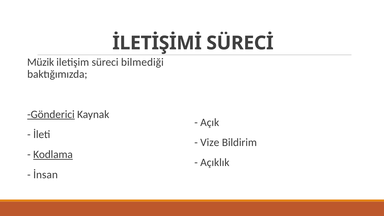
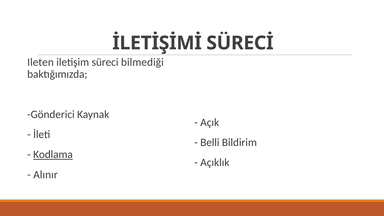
Müzik: Müzik -> Ileten (41, 62)
Gönderici underline: present -> none (51, 114)
Vize: Vize -> Belli (210, 142)
İnsan: İnsan -> Alınır (46, 175)
